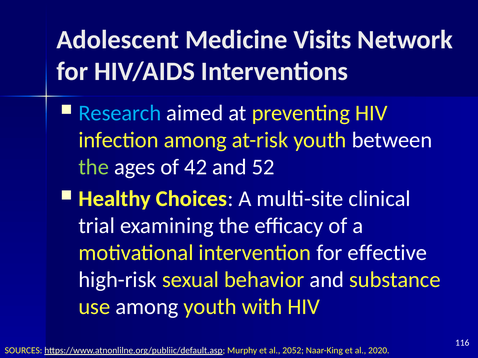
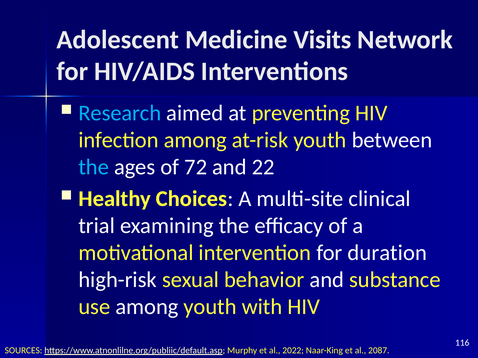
the colour: light green -> light blue (94, 167)
42: 42 -> 72 (196, 167)
52: 52 -> 22 (263, 167)
effective: effective -> duration (387, 253)
2052: 2052 -> 2022 (293, 351)
2020: 2020 -> 2087 (379, 351)
